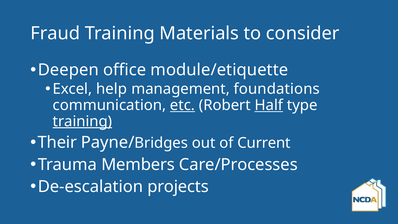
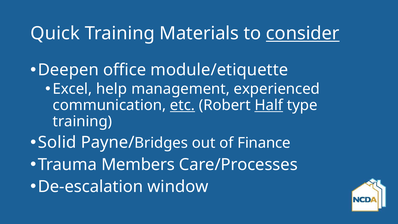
Fraud: Fraud -> Quick (55, 33)
consider underline: none -> present (303, 33)
foundations: foundations -> experienced (277, 89)
training underline: present -> none (82, 121)
Their: Their -> Solid (57, 142)
Current: Current -> Finance (264, 143)
projects: projects -> window (178, 187)
